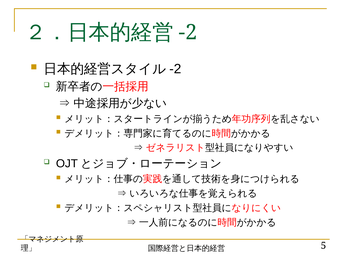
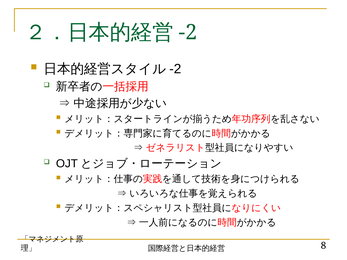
5: 5 -> 8 (323, 246)
